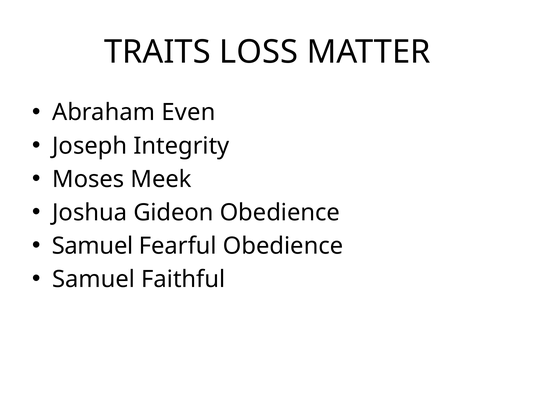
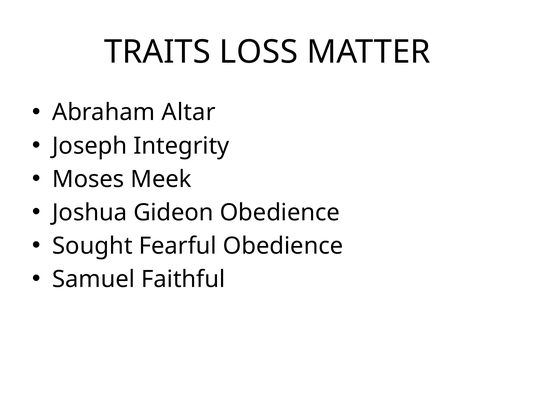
Even: Even -> Altar (189, 112)
Samuel: Samuel -> Sought (92, 245)
